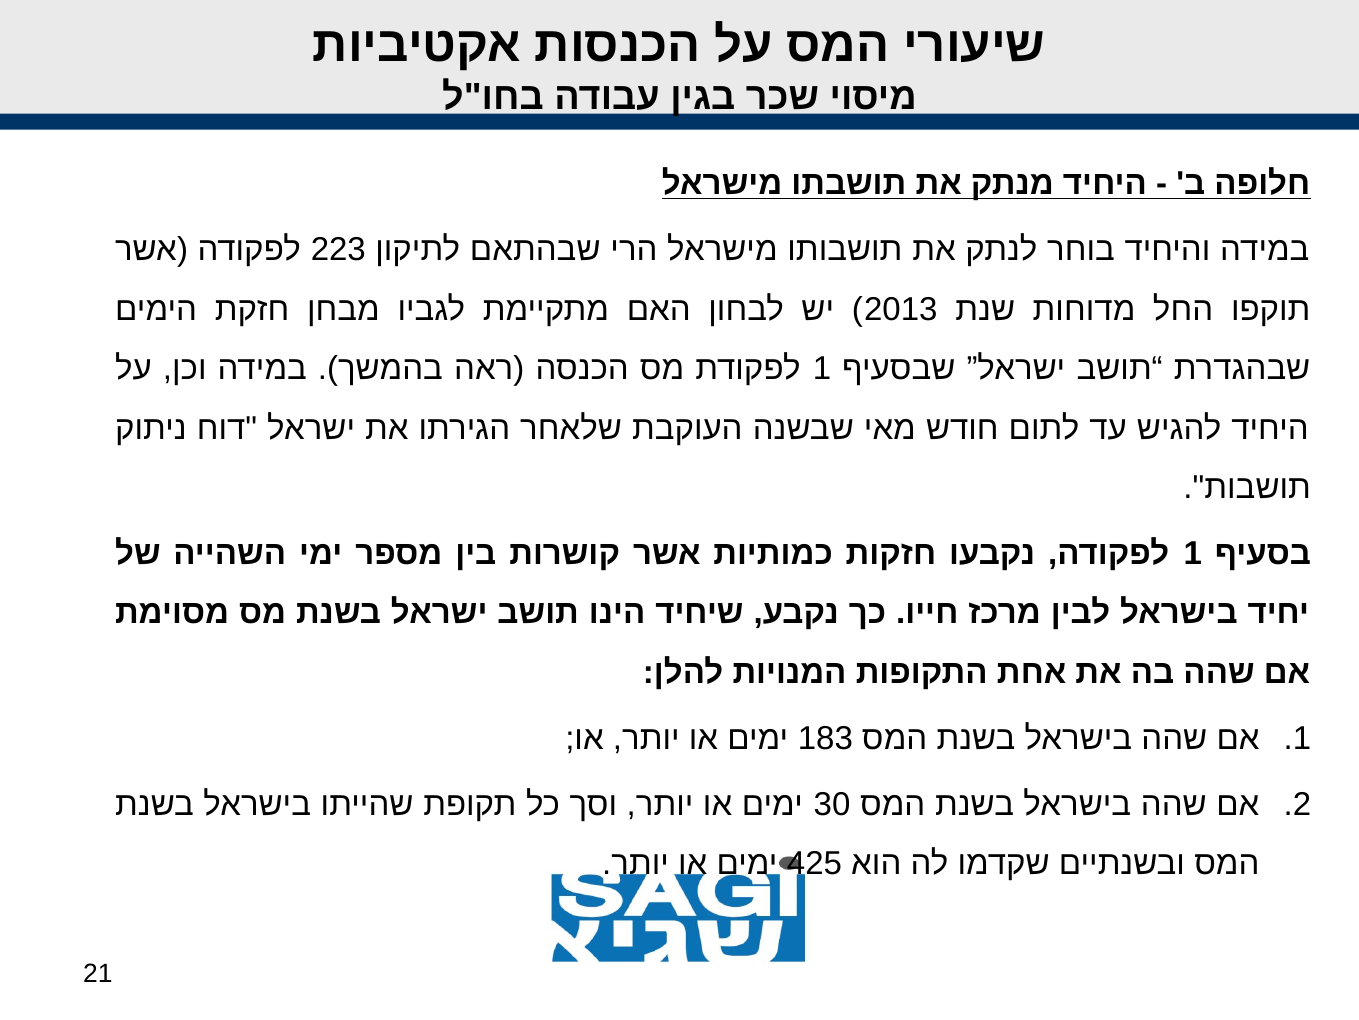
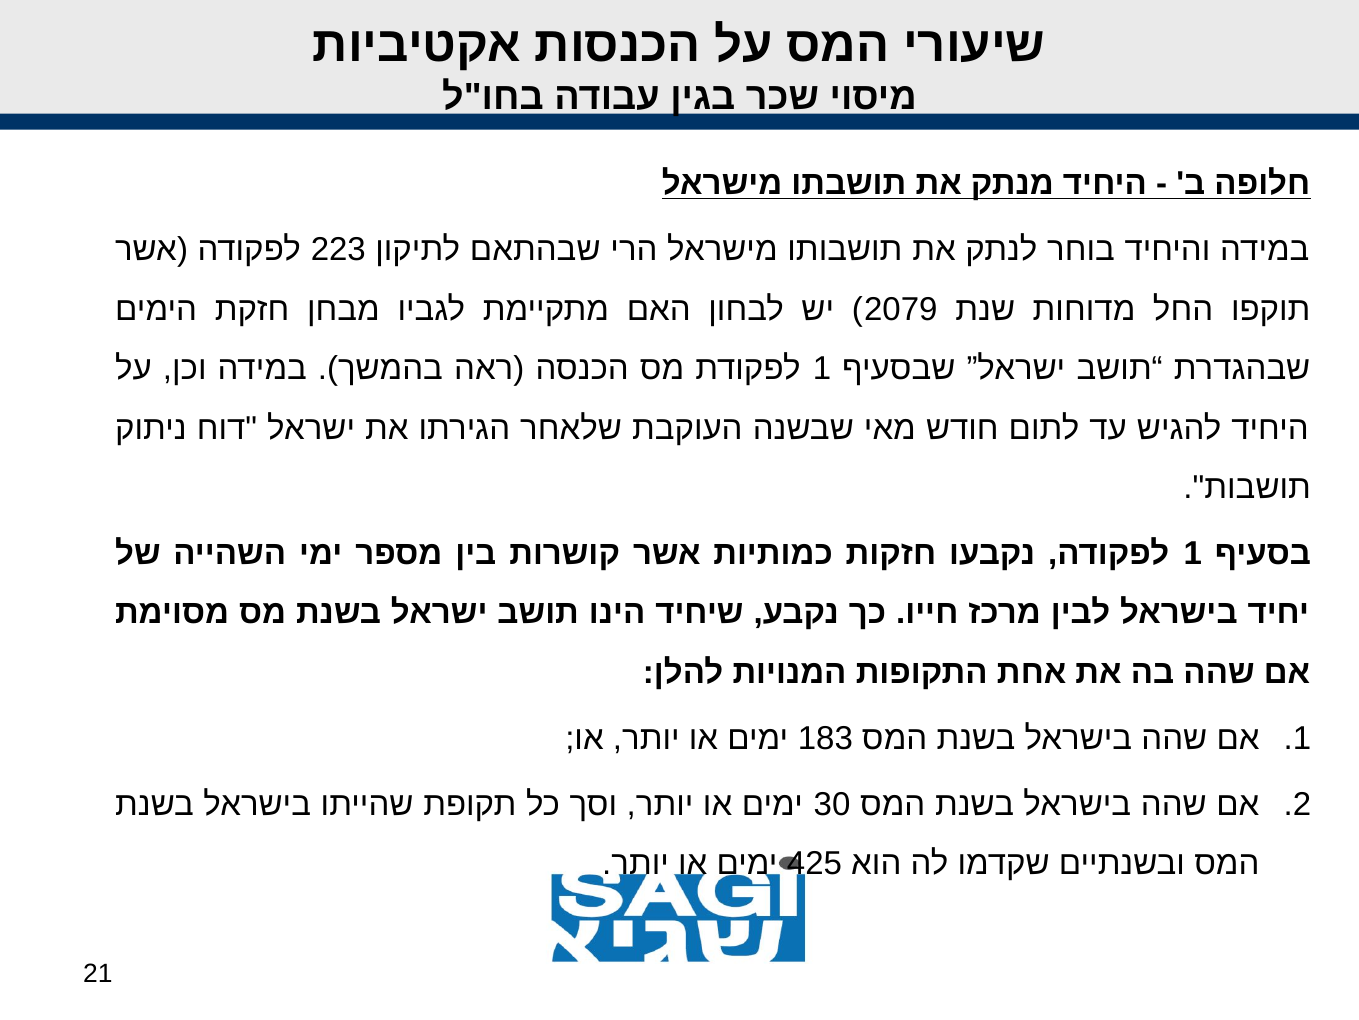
2013: 2013 -> 2079 (901, 309)
